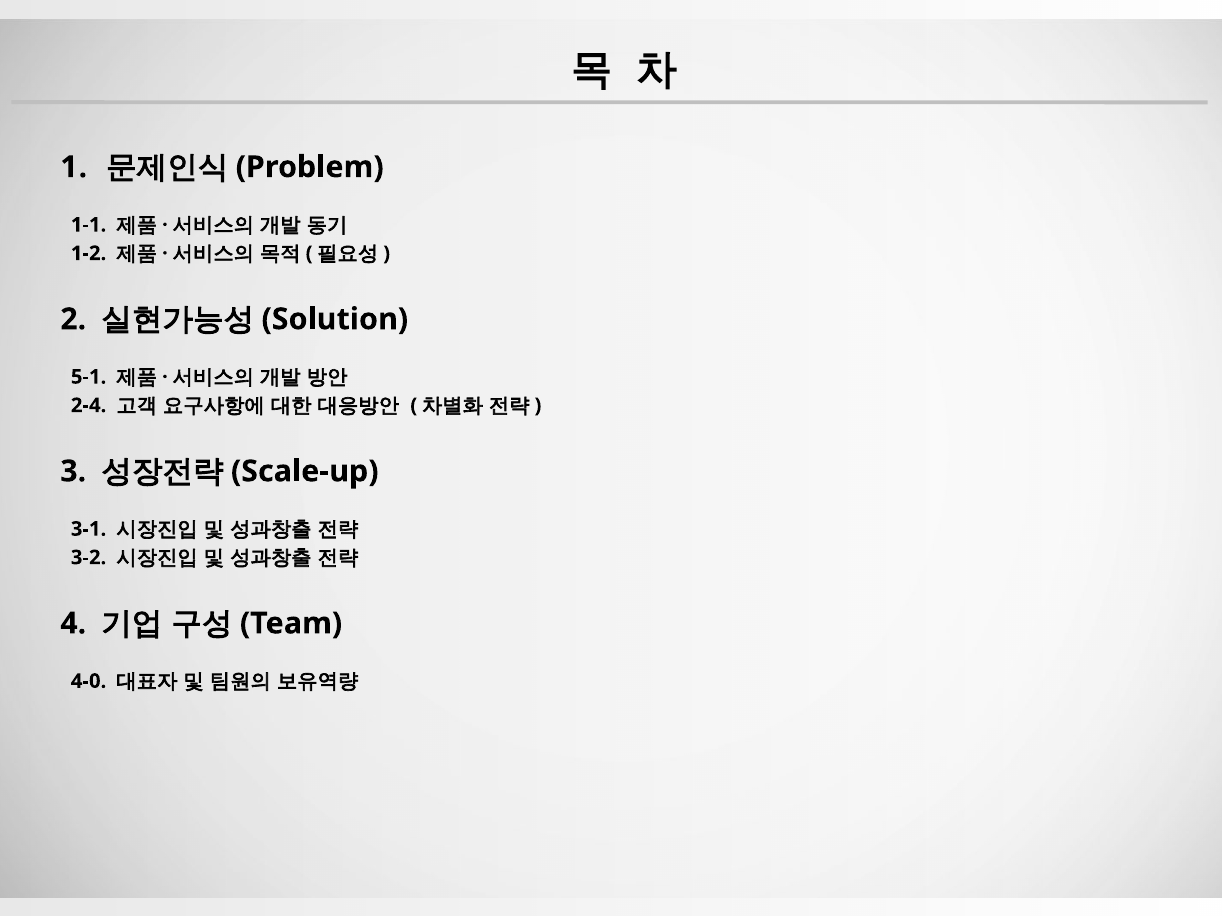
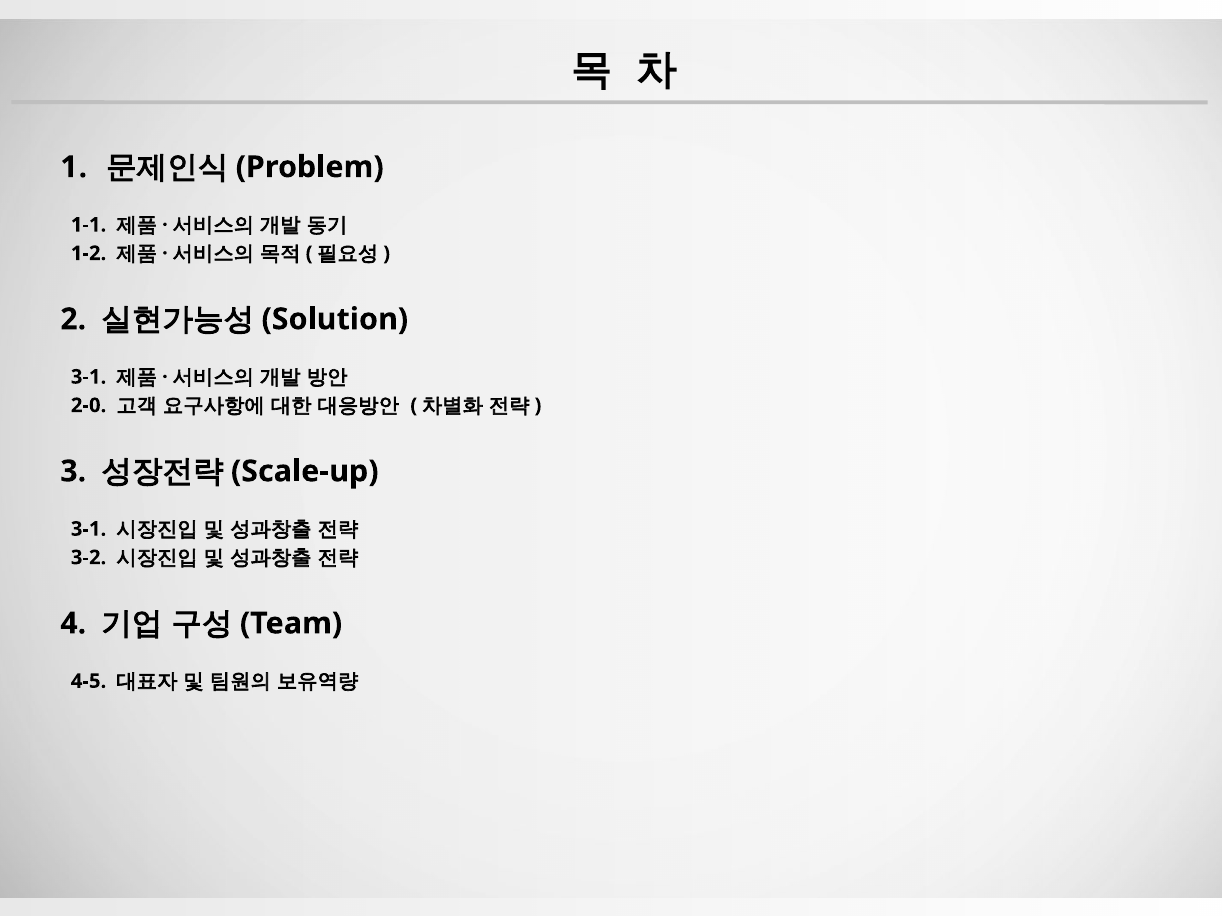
5-1: 5-1 -> 3-1 (89, 377)
2-4: 2-4 -> 2-0 (89, 406)
4-0: 4-0 -> 4-5 (89, 681)
